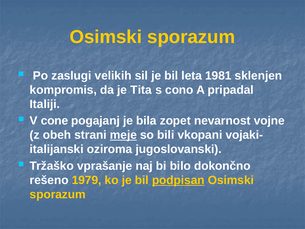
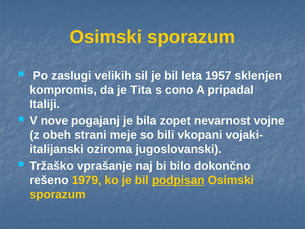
1981: 1981 -> 1957 (218, 76)
cone: cone -> nove (54, 121)
meje underline: present -> none (123, 135)
